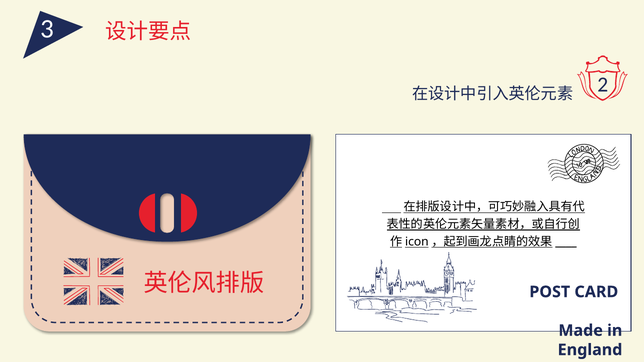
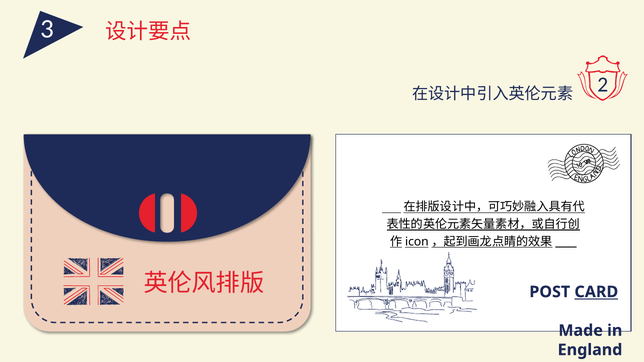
CARD underline: none -> present (596, 292)
